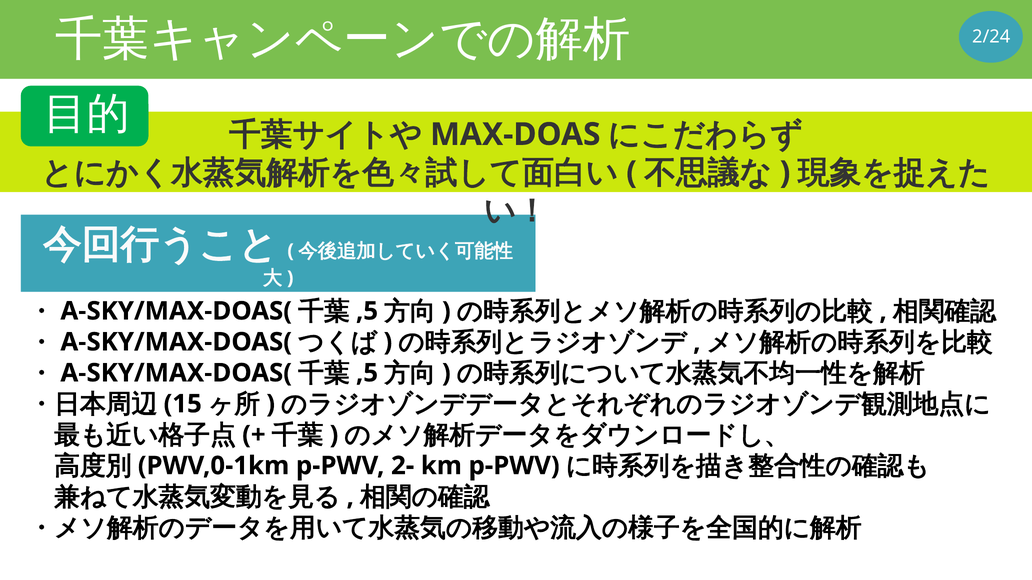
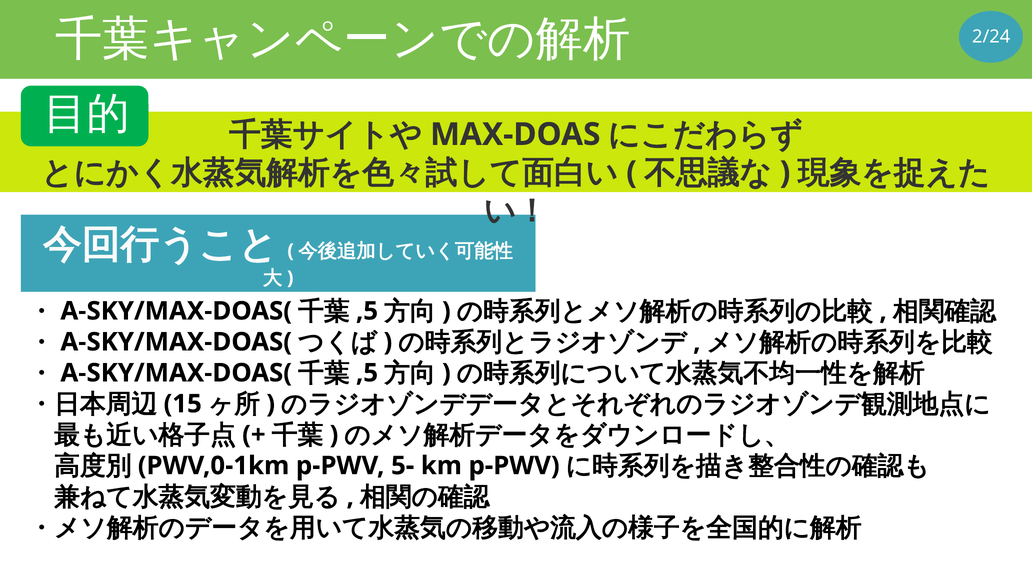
2-: 2- -> 5- (403, 466)
